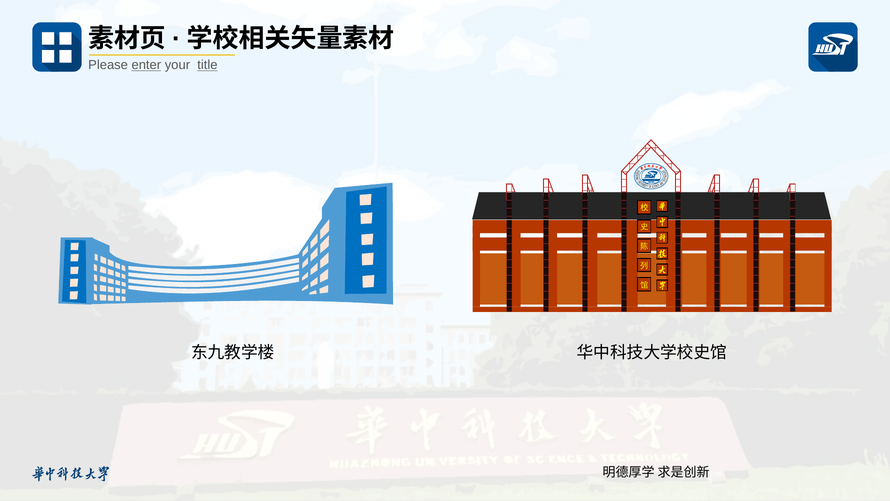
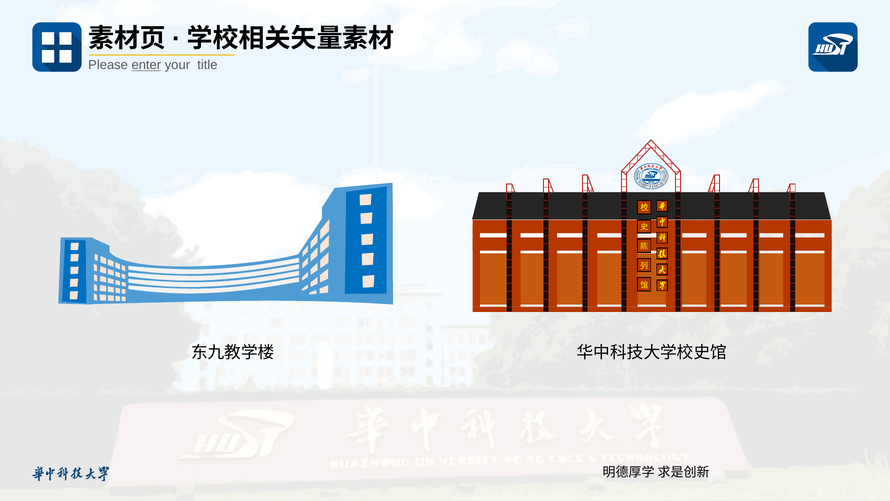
title underline: present -> none (207, 65)
